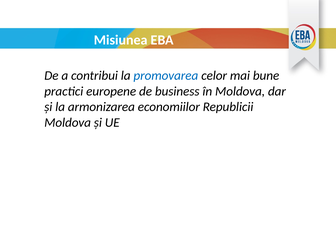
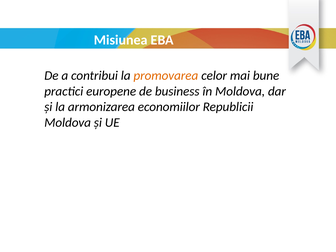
promovarea colour: blue -> orange (166, 76)
